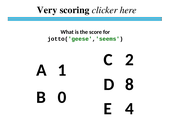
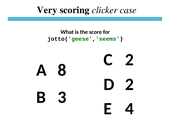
here: here -> case (128, 10)
1: 1 -> 8 (62, 70)
D 8: 8 -> 2 (129, 84)
0: 0 -> 3 (62, 97)
